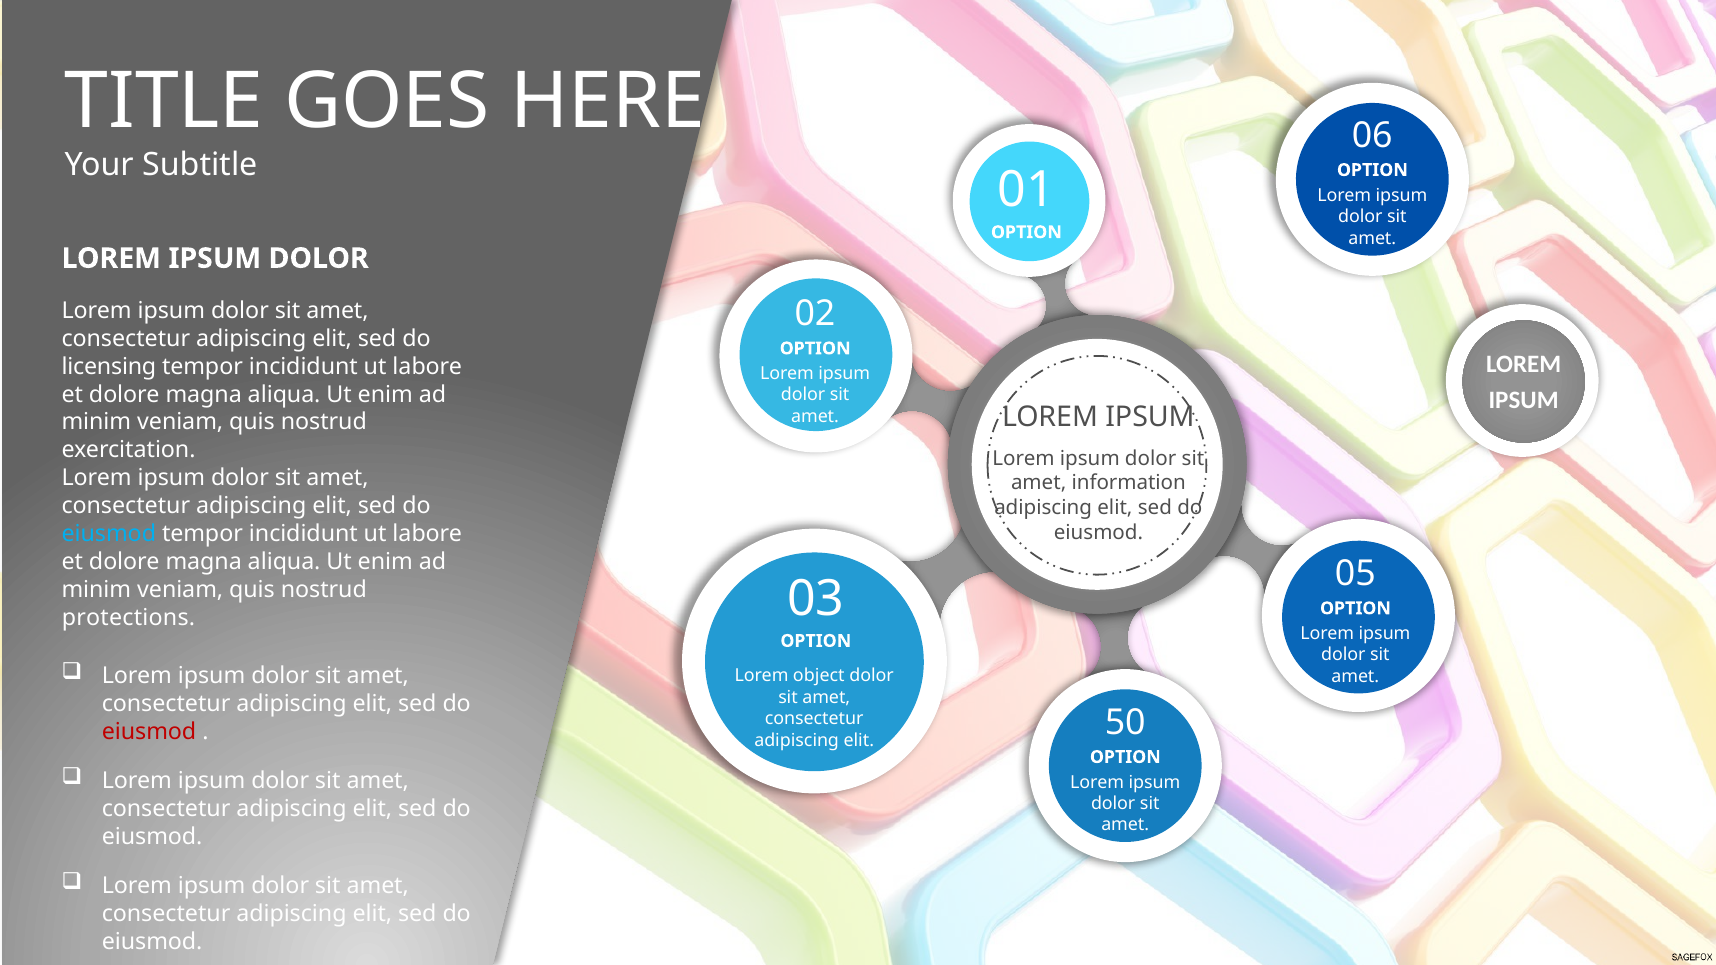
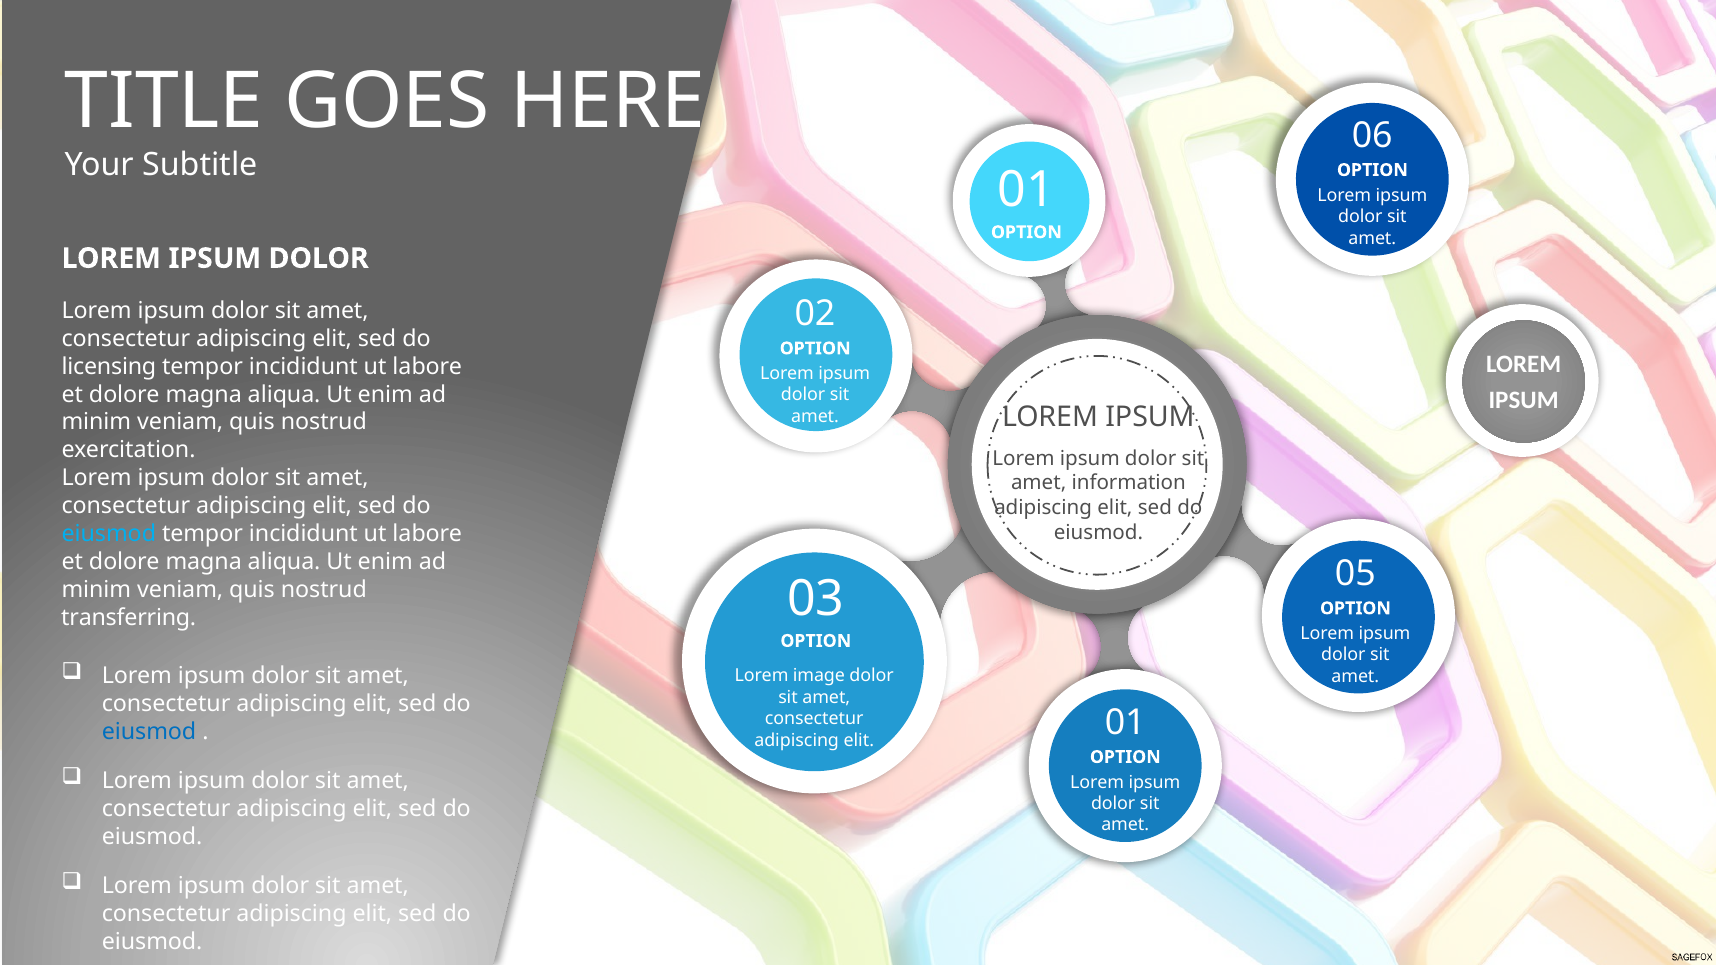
protections: protections -> transferring (129, 618)
object: object -> image (819, 676)
eiusmod colour: red -> blue (149, 732)
elit 50: 50 -> 01 (1125, 723)
